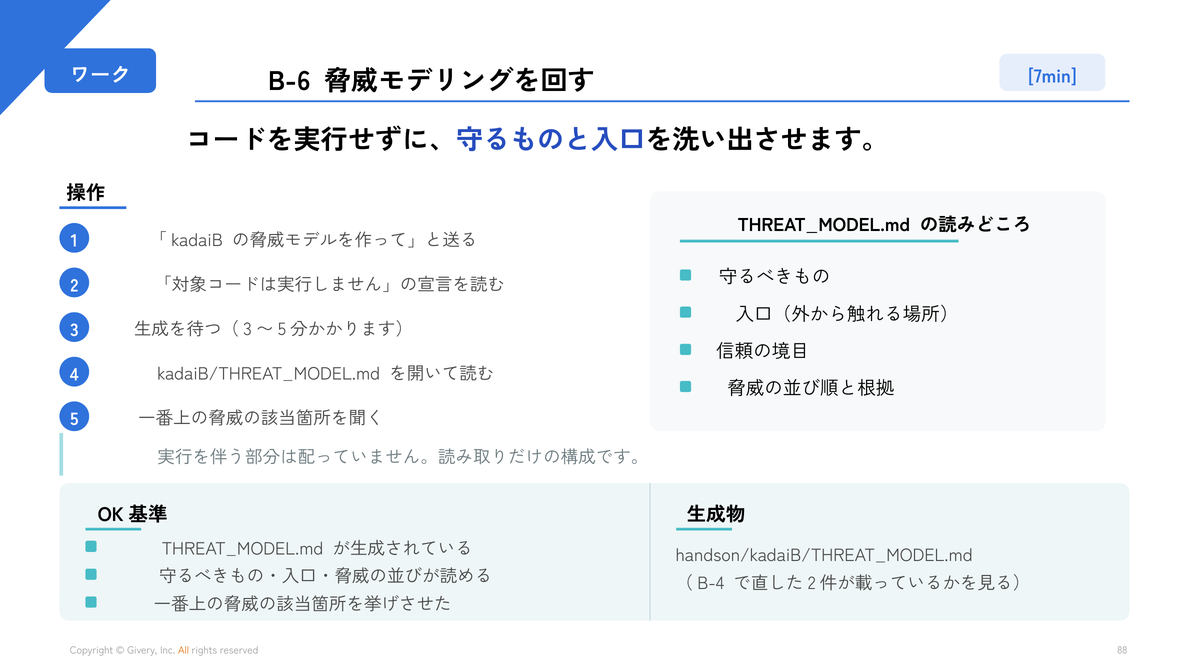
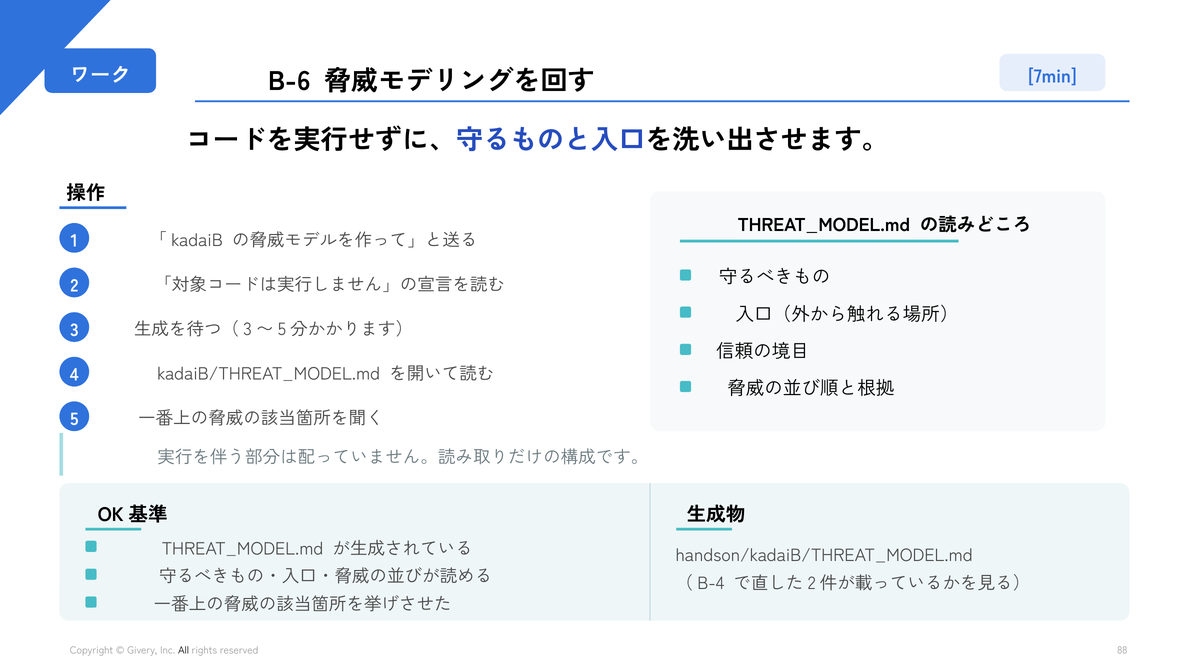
All colour: orange -> black (183, 650)
